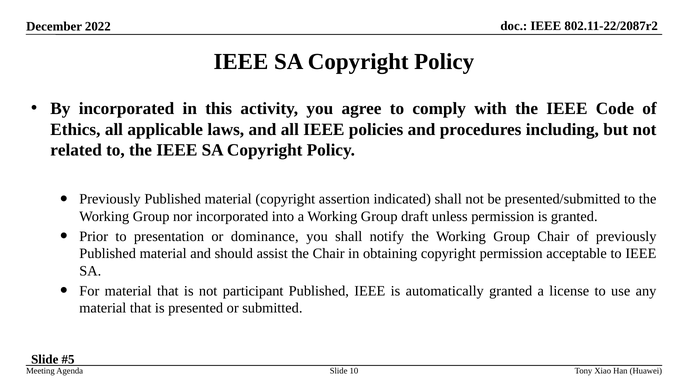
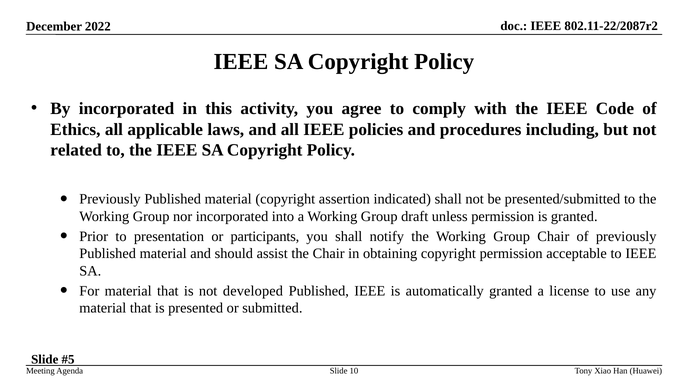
dominance: dominance -> participants (265, 236)
participant: participant -> developed (253, 291)
